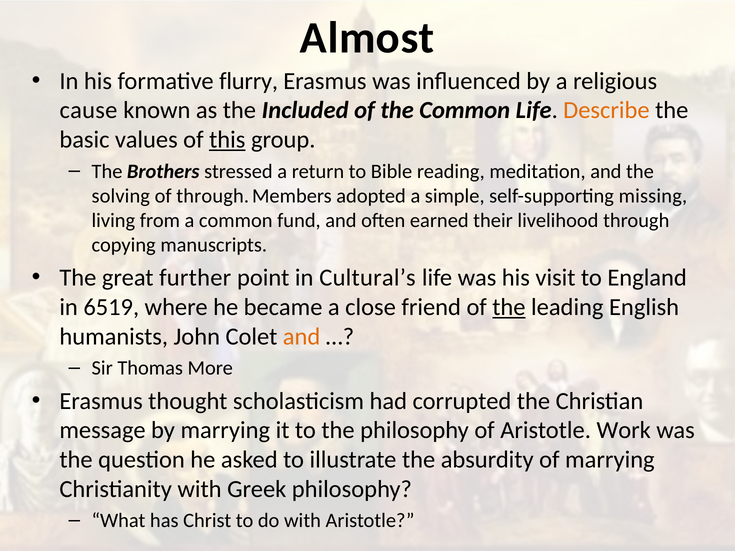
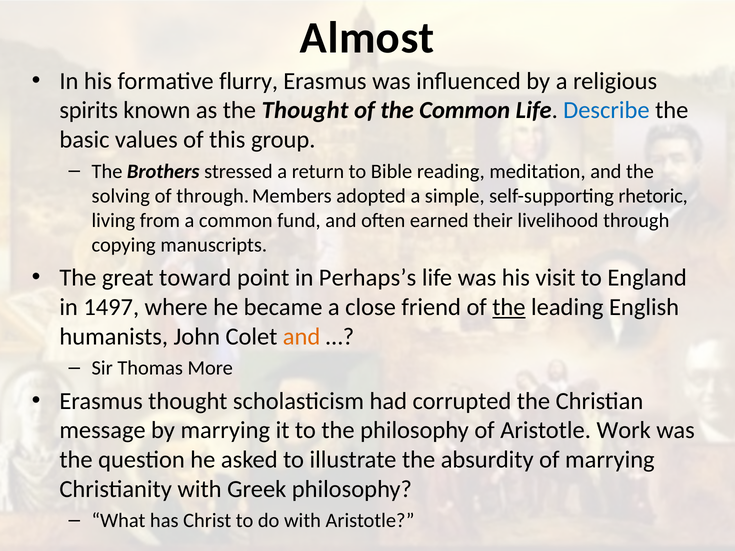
cause: cause -> spirits (89, 110)
the Included: Included -> Thought (305, 110)
Describe colour: orange -> blue (606, 110)
this underline: present -> none (227, 140)
missing: missing -> rhetoric (653, 196)
further: further -> toward (195, 278)
Cultural’s: Cultural’s -> Perhaps’s (368, 278)
6519: 6519 -> 1497 (111, 307)
